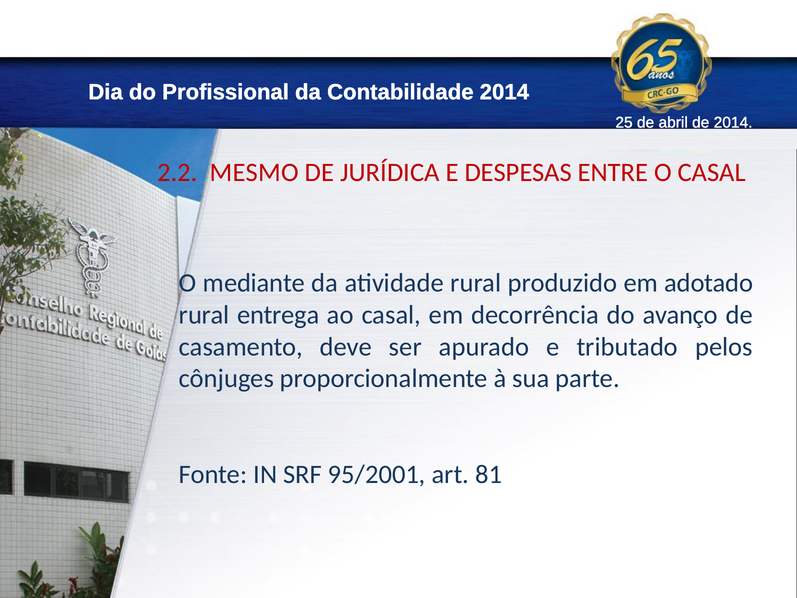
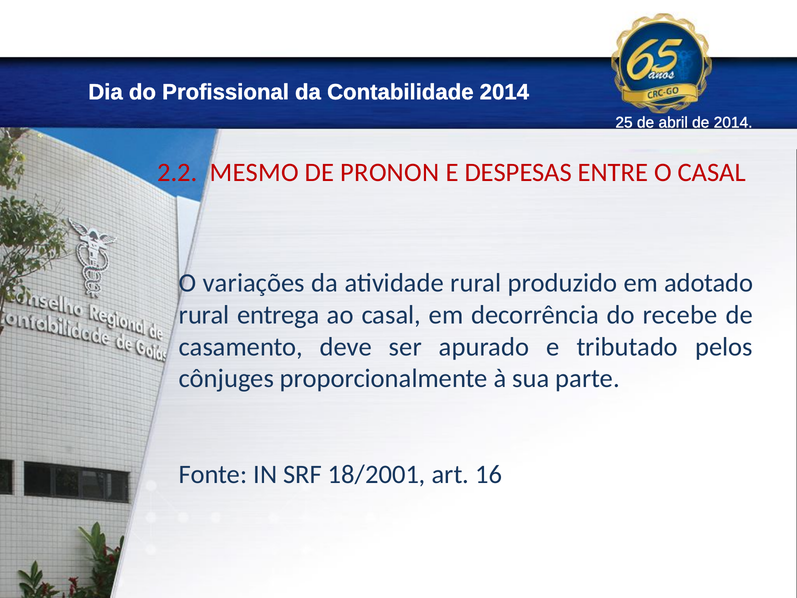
JURÍDICA: JURÍDICA -> PRONON (390, 172)
mediante: mediante -> variações (254, 283)
avanço: avanço -> recebe (680, 315)
95/2001: 95/2001 -> 18/2001 (377, 474)
81: 81 -> 16 (489, 474)
